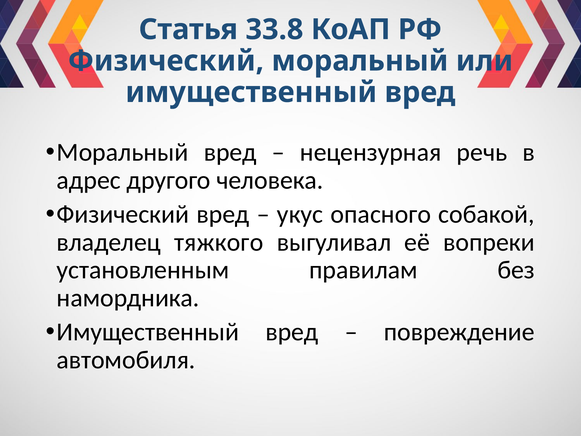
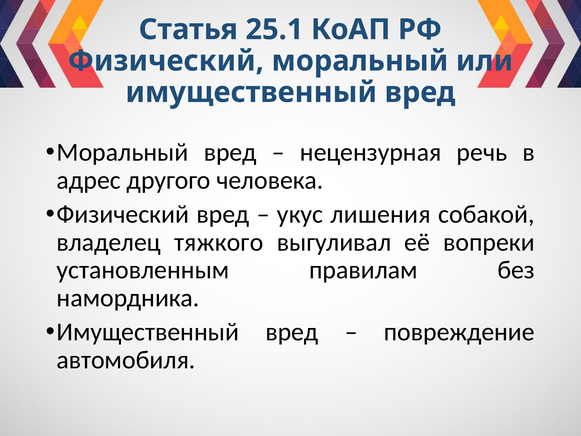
33.8: 33.8 -> 25.1 (274, 30)
опасного: опасного -> лишения (381, 214)
